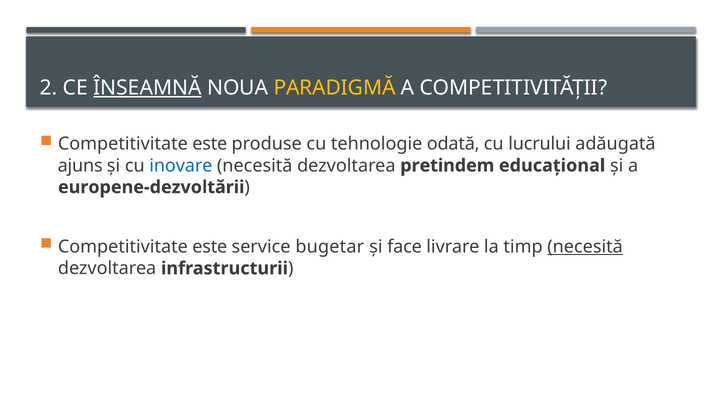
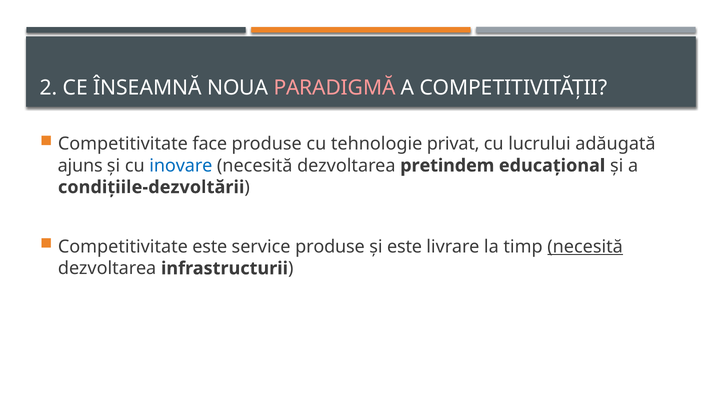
ÎNSEAMNĂ underline: present -> none (147, 88)
PARADIGMĂ colour: yellow -> pink (335, 88)
este: este -> face (210, 144)
odată: odată -> privat (453, 144)
europene-dezvoltării: europene-dezvoltării -> condițiile-dezvoltării (151, 187)
service bugetar: bugetar -> produse (330, 247)
şi face: face -> este (405, 247)
